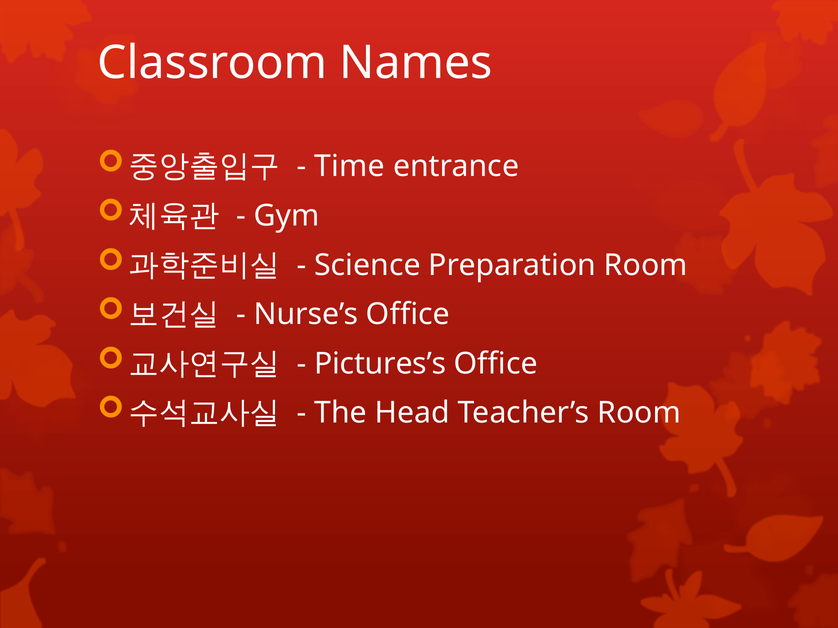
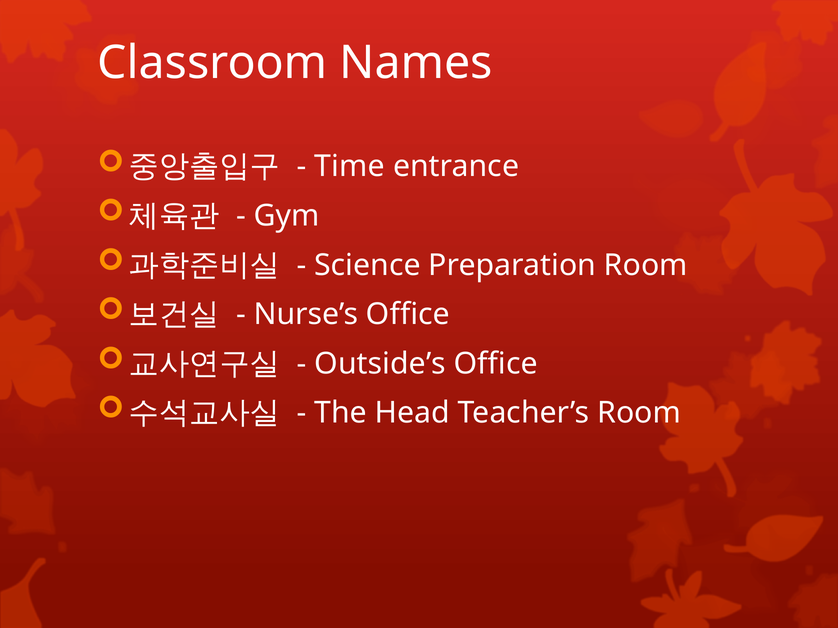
Pictures’s: Pictures’s -> Outside’s (380, 364)
